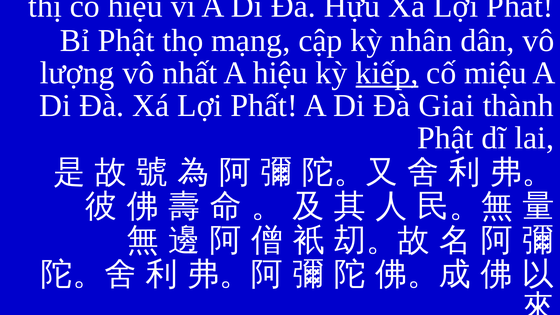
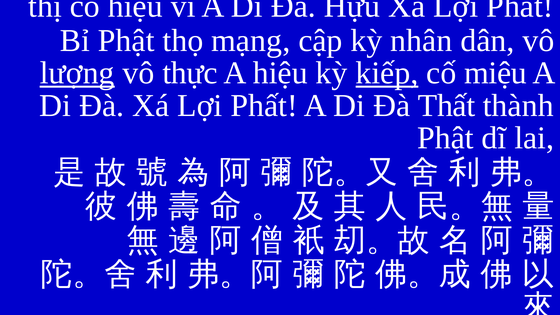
lượng underline: none -> present (77, 73)
nhất: nhất -> thực (190, 73)
Giai: Giai -> Thất (447, 106)
